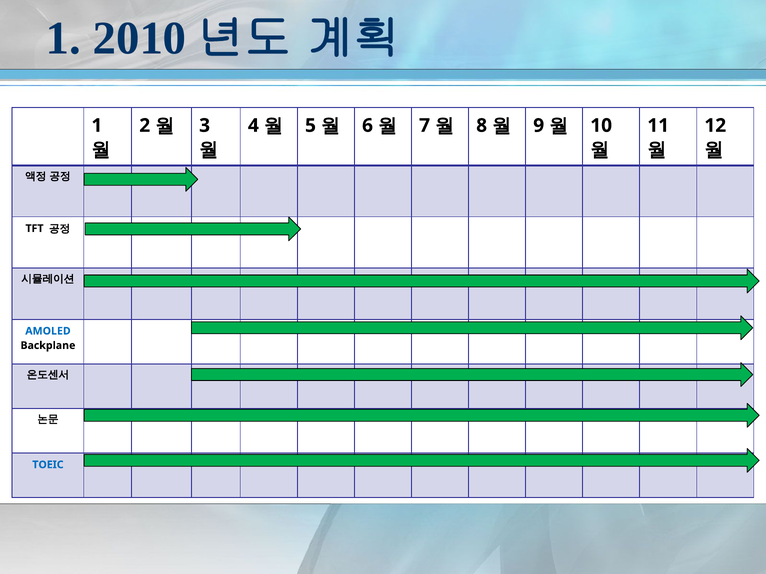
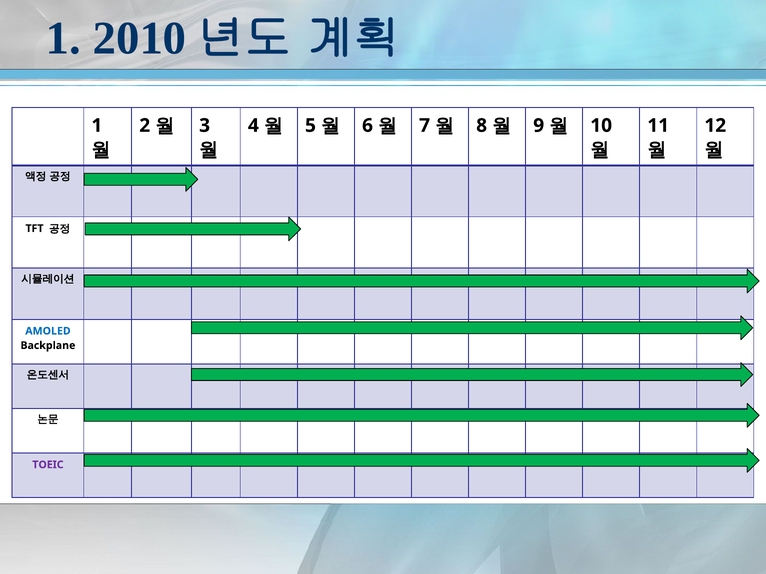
TOEIC colour: blue -> purple (48, 465)
